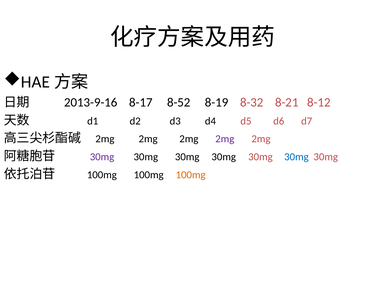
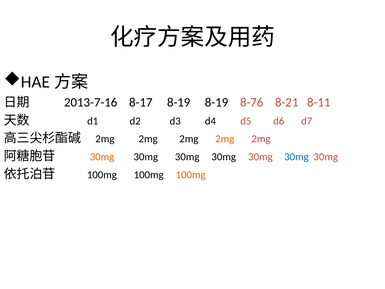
2013-9-16: 2013-9-16 -> 2013-7-16 (91, 102)
8-17 8-52: 8-52 -> 8-19 (179, 102)
8-32: 8-32 -> 8-76 (252, 102)
8-12: 8-12 -> 8-11 (319, 102)
2mg colour: purple -> orange (225, 139)
30mg colour: purple -> orange (102, 157)
